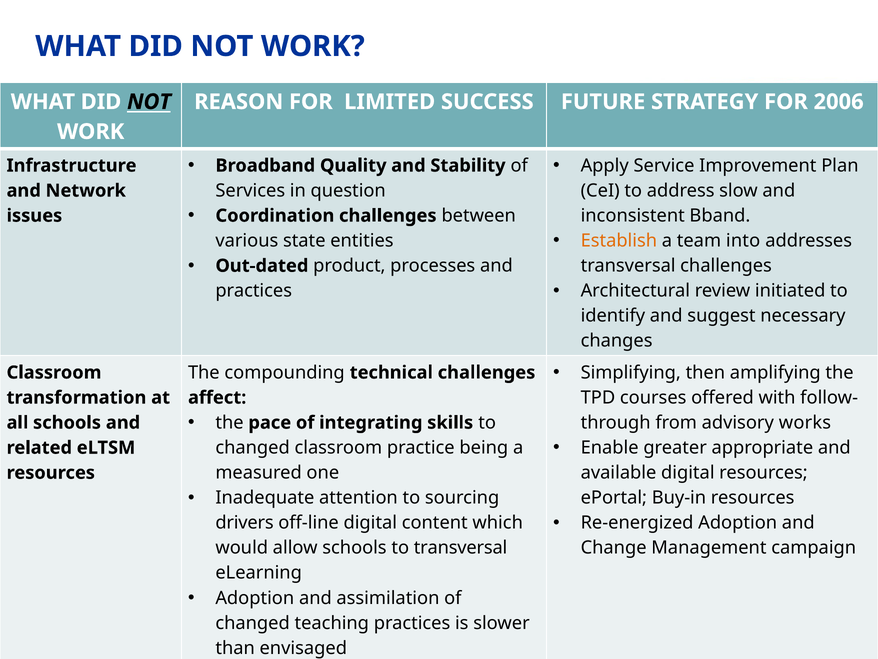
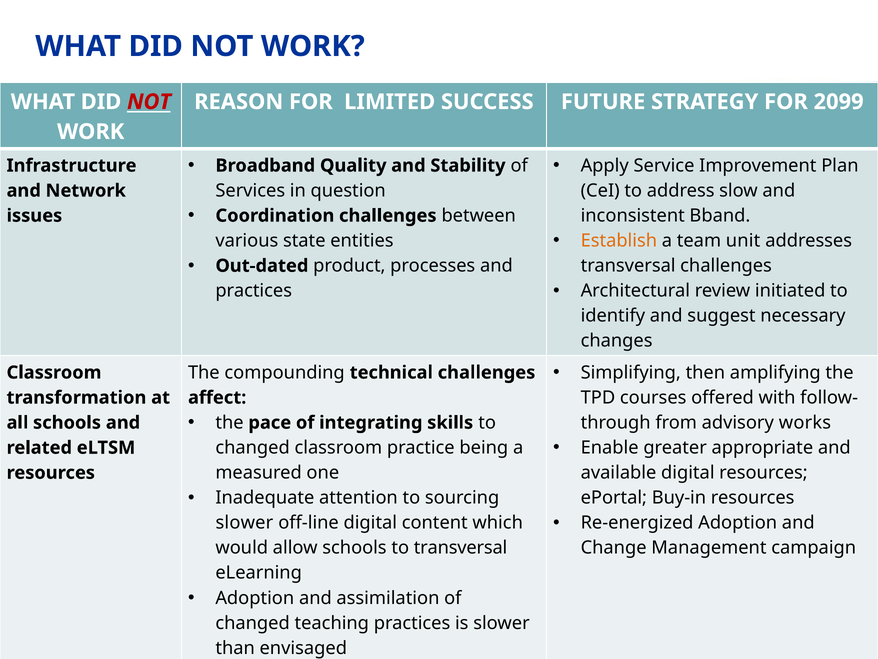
NOT colour: black -> red (149, 102)
2006: 2006 -> 2099 (839, 102)
into: into -> unit (743, 241)
drivers: drivers -> slower (244, 522)
